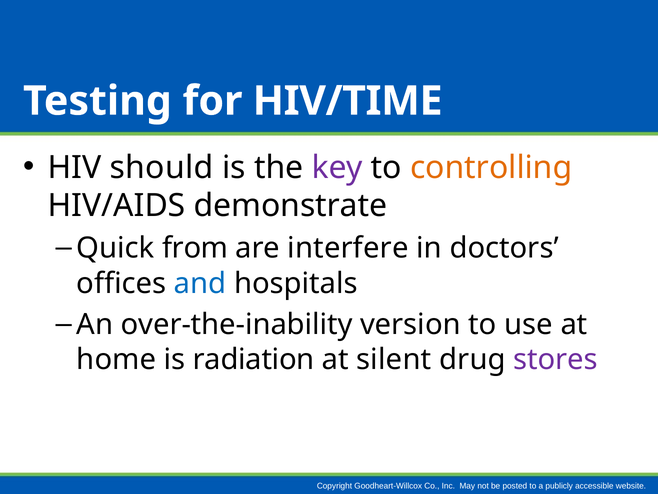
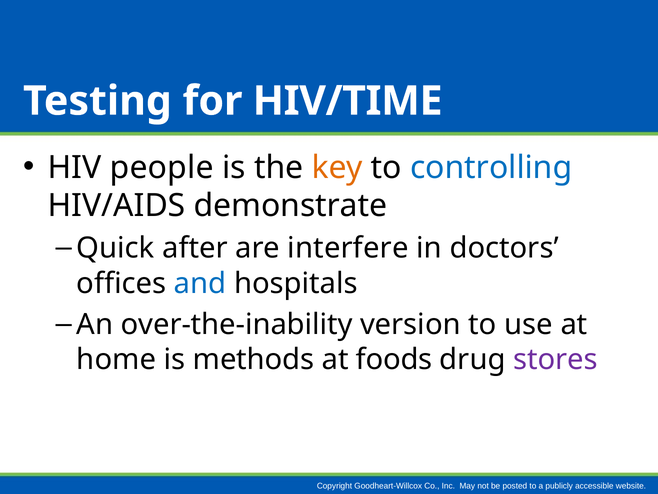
should: should -> people (162, 167)
key colour: purple -> orange (337, 167)
controlling colour: orange -> blue (491, 167)
from: from -> after (195, 248)
radiation: radiation -> methods (254, 359)
silent: silent -> foods (394, 359)
